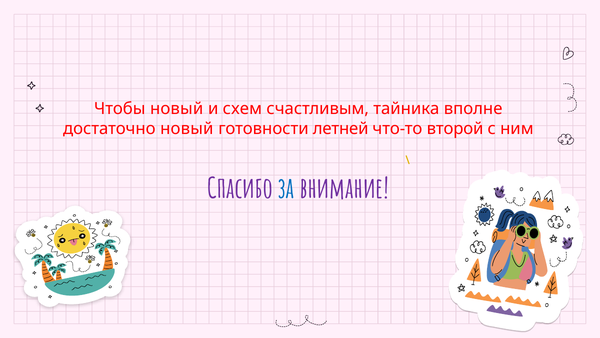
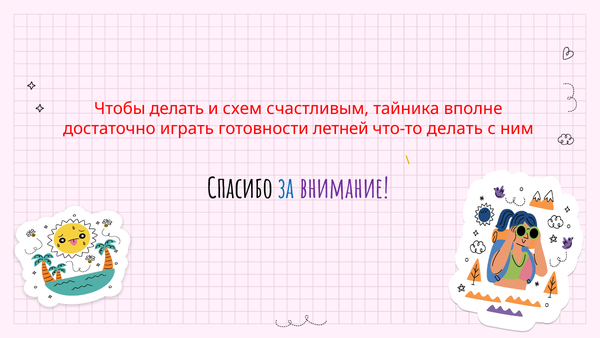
Чтобы новый: новый -> делать (177, 109)
достаточно новый: новый -> играть (187, 129)
что-то второй: второй -> делать (455, 129)
Спасибо colour: purple -> black (240, 188)
